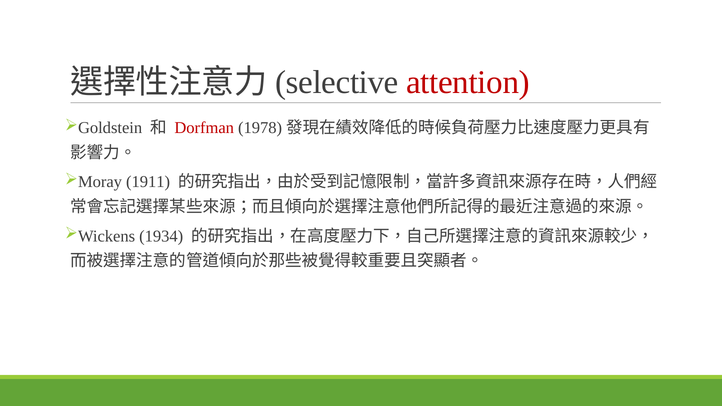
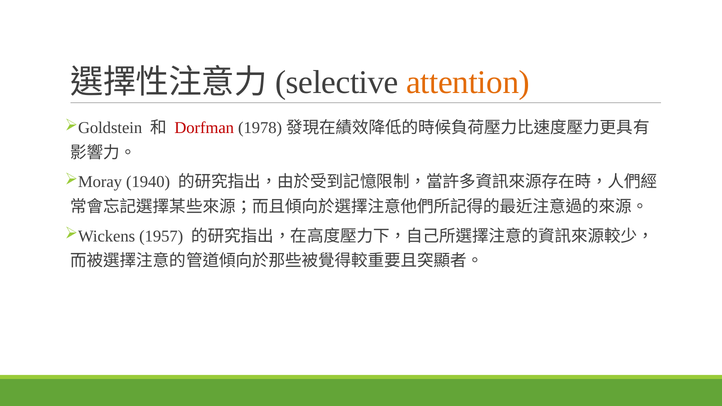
attention colour: red -> orange (468, 82)
1911: 1911 -> 1940 (148, 182)
1934: 1934 -> 1957 (161, 236)
